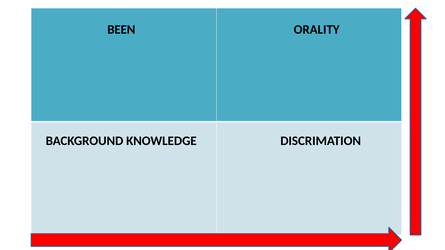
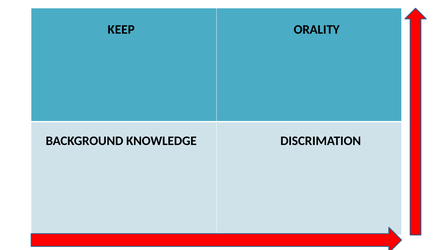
BEEN: BEEN -> KEEP (121, 29)
